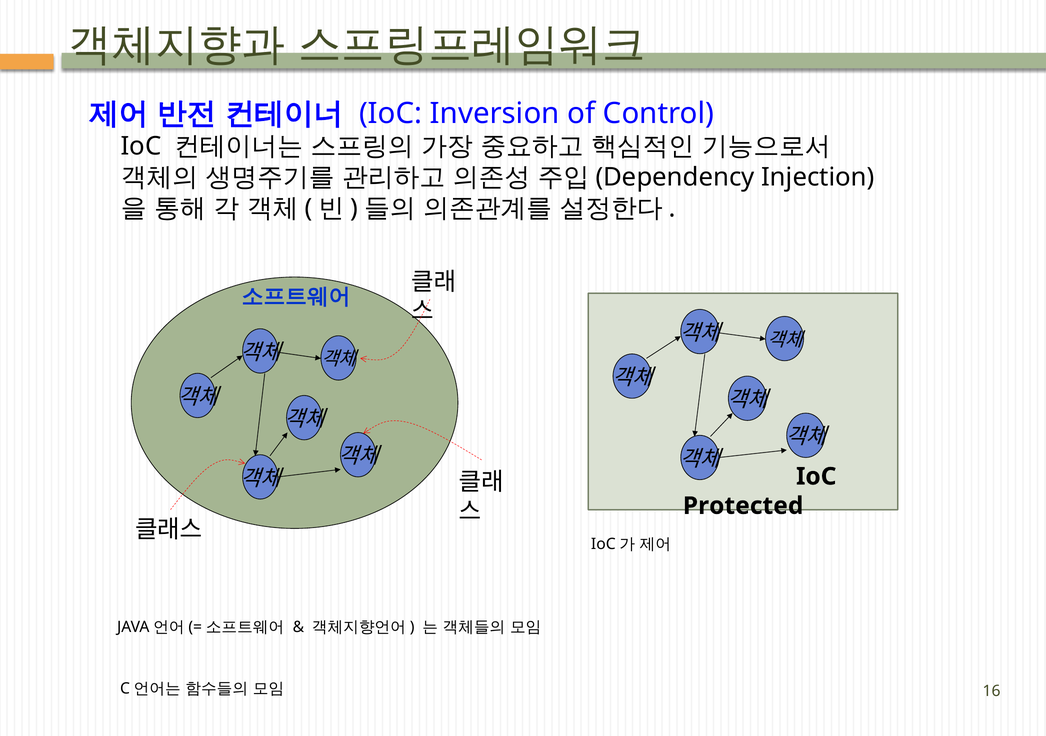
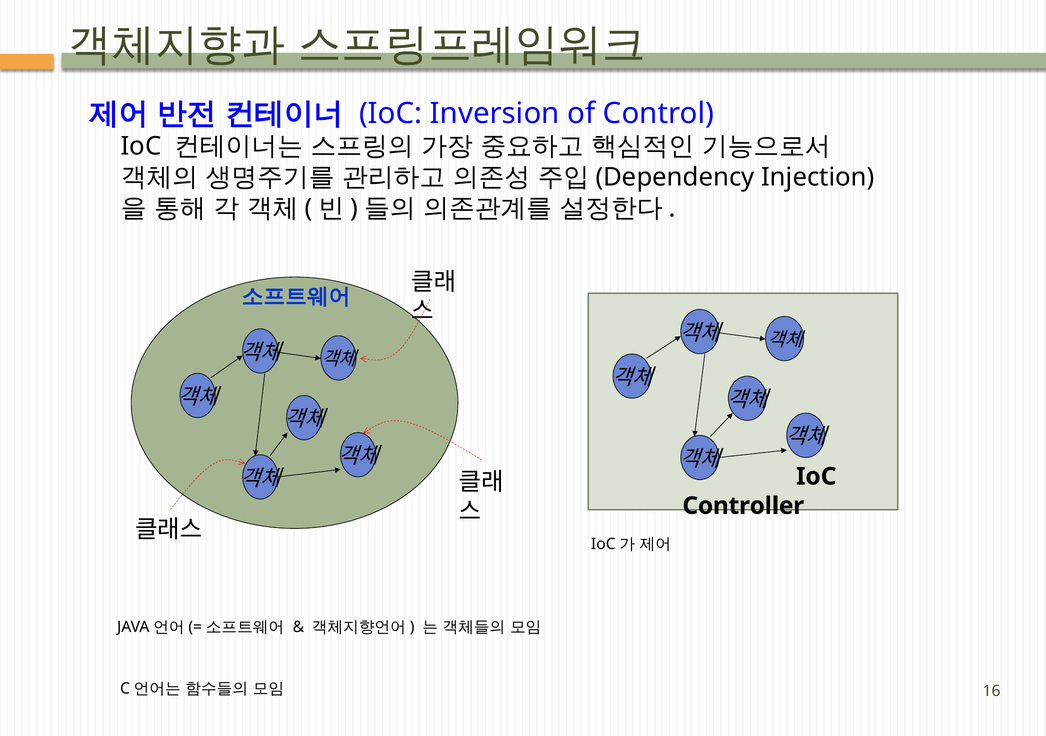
Protected: Protected -> Controller (743, 506)
